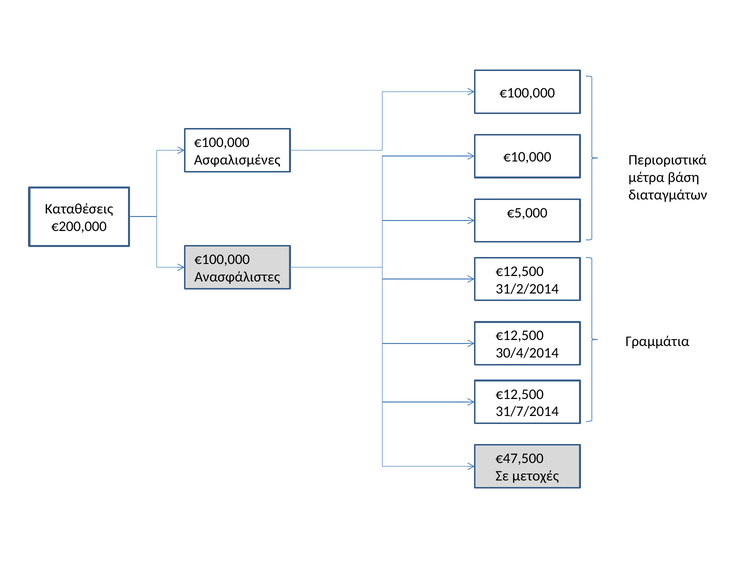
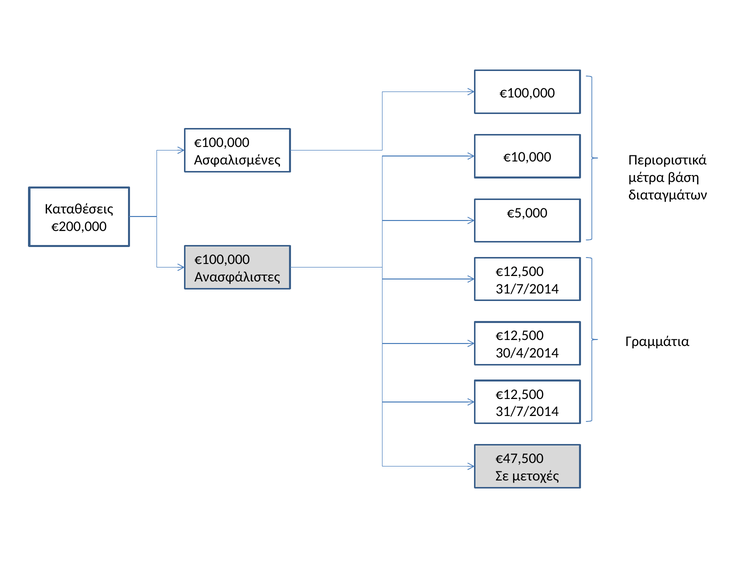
31/2/2014: 31/2/2014 -> 31/7/2014 (527, 289)
